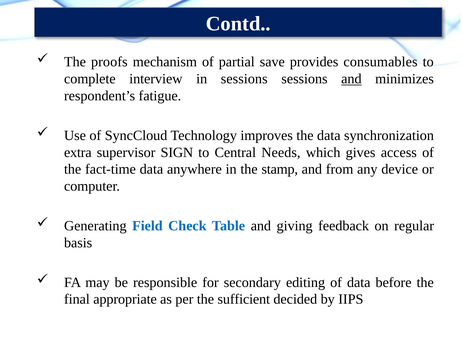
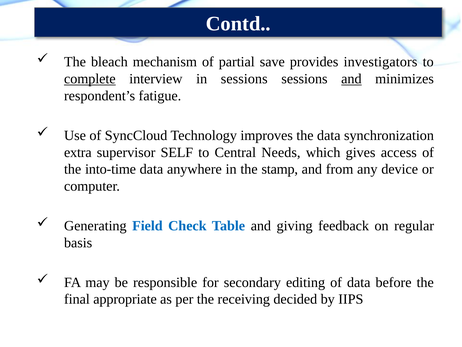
proofs: proofs -> bleach (109, 62)
consumables: consumables -> investigators (380, 62)
complete underline: none -> present (90, 79)
SIGN: SIGN -> SELF (177, 152)
fact-time: fact-time -> into-time (111, 169)
sufficient: sufficient -> receiving (244, 299)
